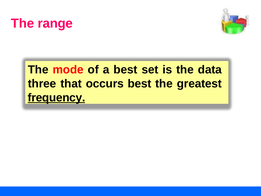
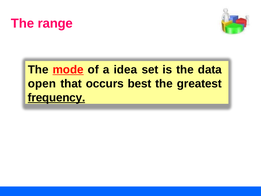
mode underline: none -> present (68, 70)
a best: best -> idea (125, 70)
three: three -> open (42, 84)
